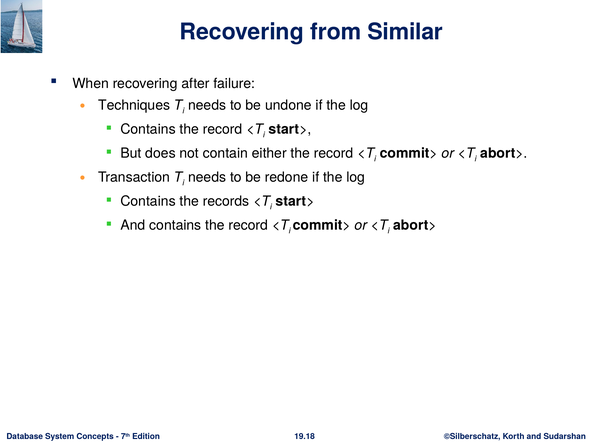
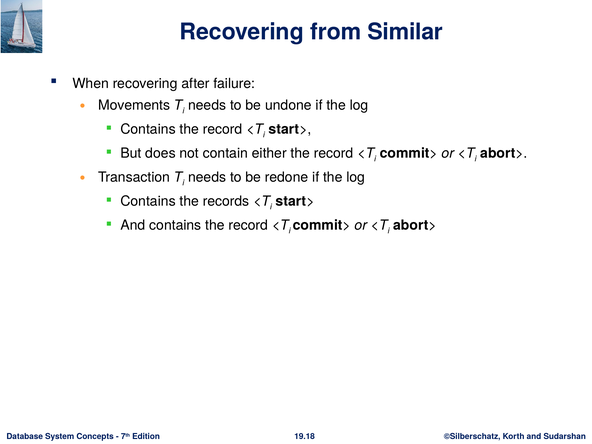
Techniques: Techniques -> Movements (134, 105)
